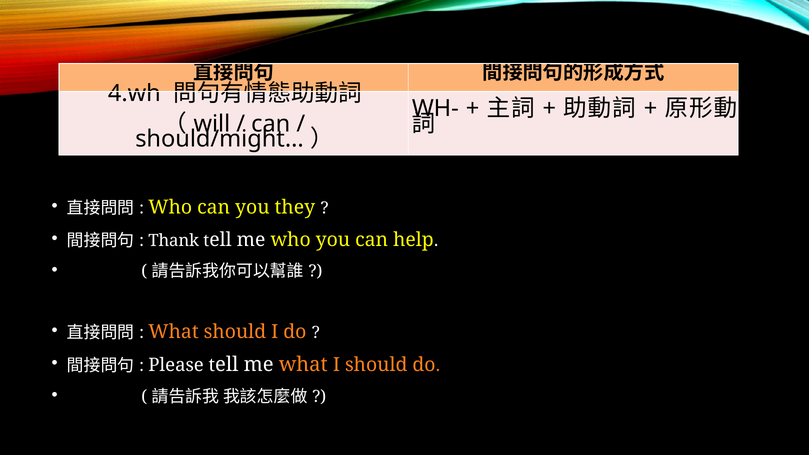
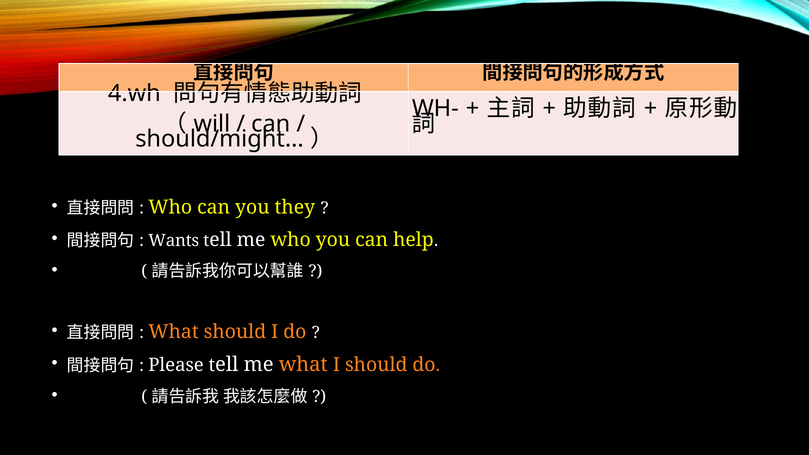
Thank: Thank -> Wants (174, 241)
